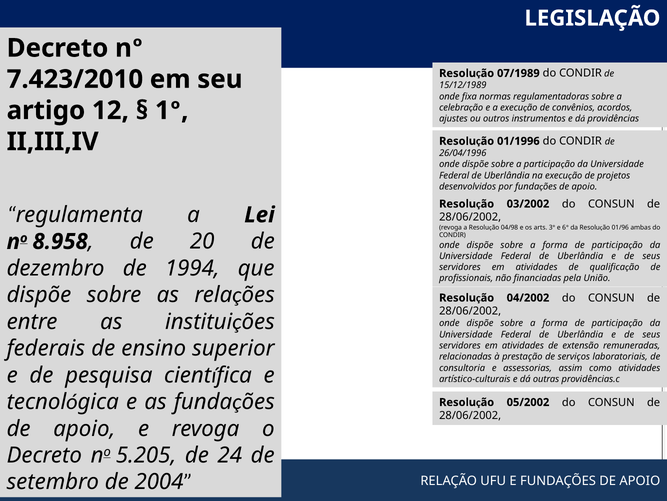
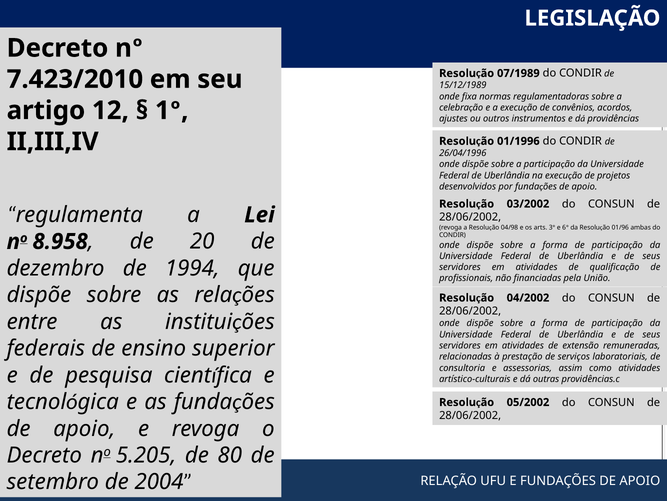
24: 24 -> 80 (230, 455)
